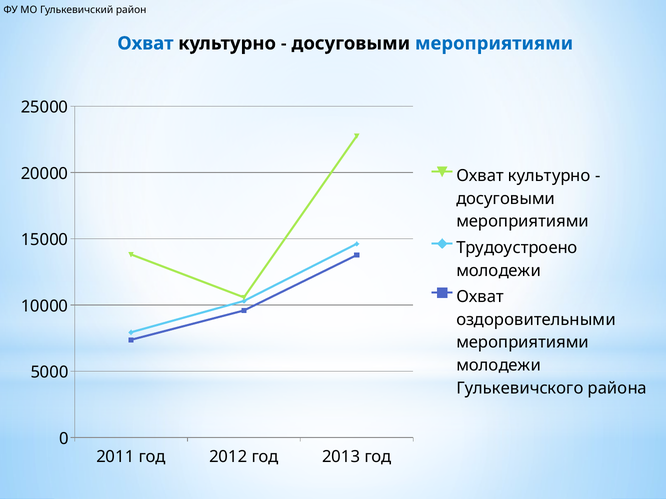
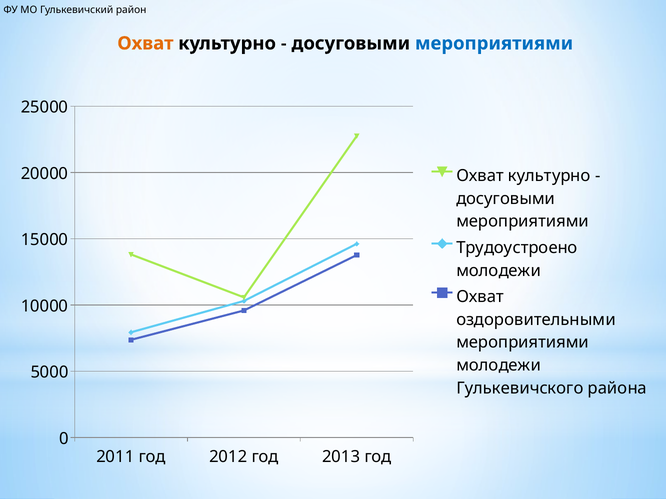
Охват colour: blue -> orange (145, 43)
